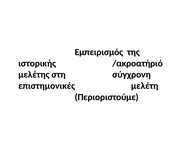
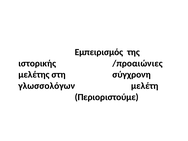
/ακροατήριό: /ακροατήριό -> /προαιώνιες (138, 63)
επιστημονικές: επιστημονικές -> γλωσσολόγων (47, 86)
